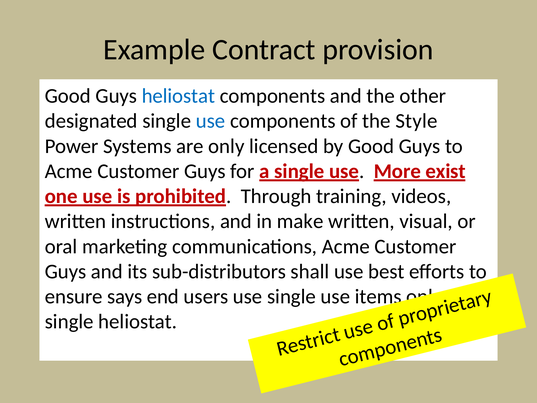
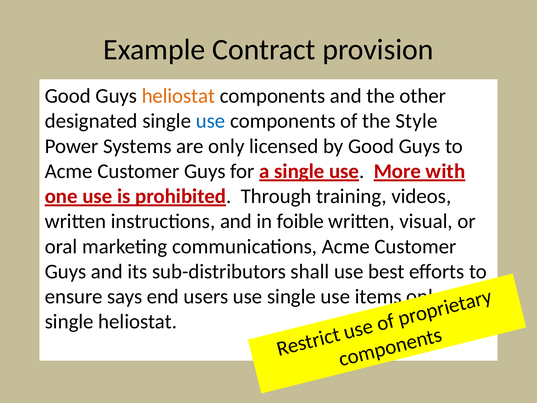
heliostat colour: blue -> orange (178, 96)
exist: exist -> with (445, 171)
make: make -> foible (300, 221)
